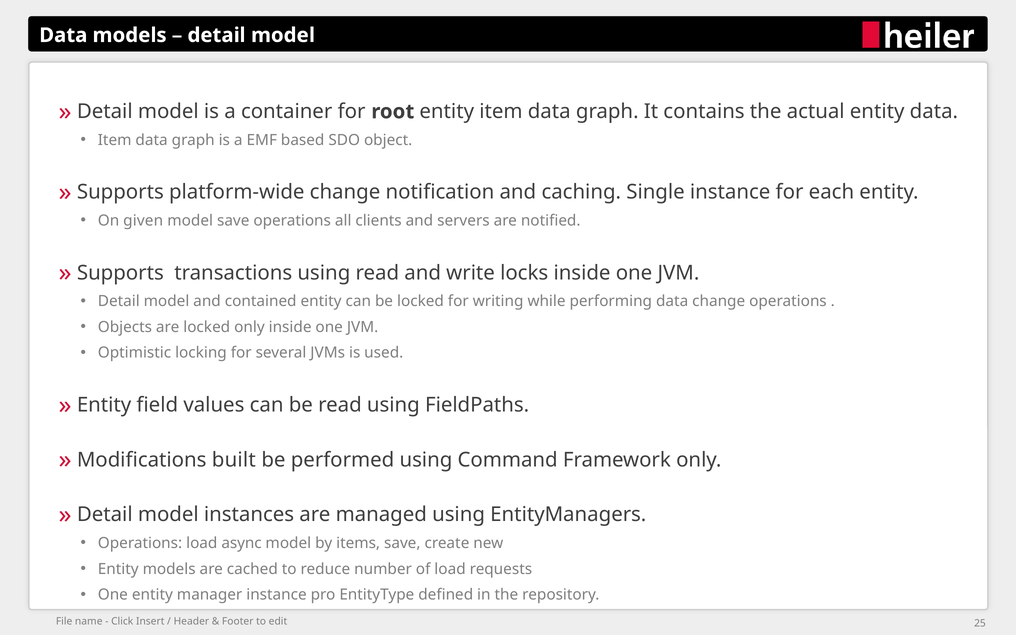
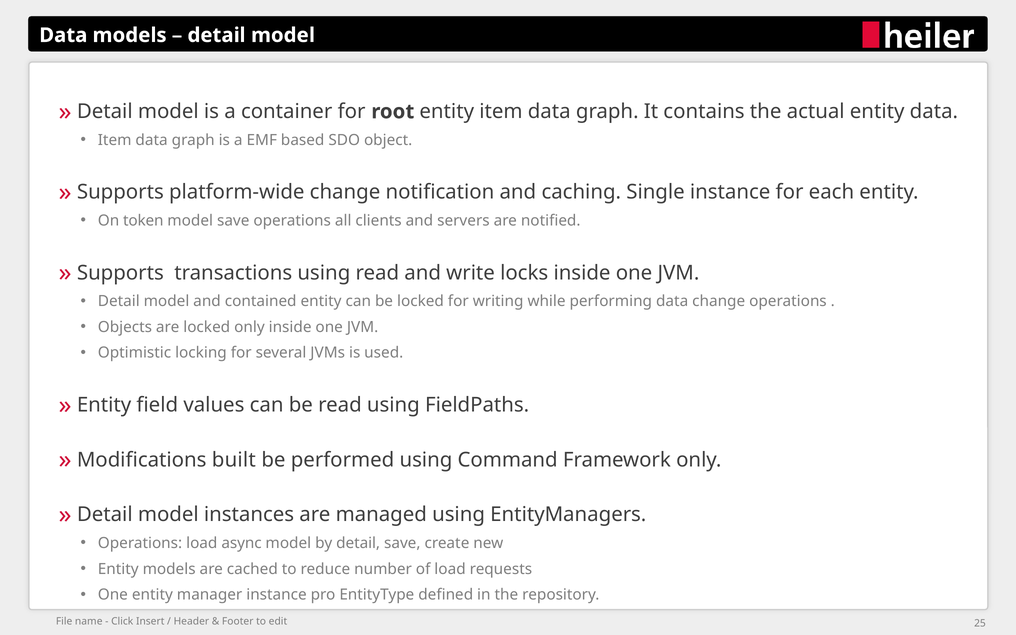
given: given -> token (143, 221)
by items: items -> detail (358, 543)
